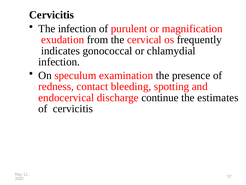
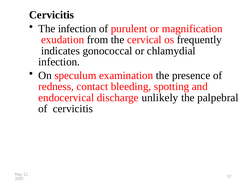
continue: continue -> unlikely (160, 97)
estimates: estimates -> palpebral (218, 97)
